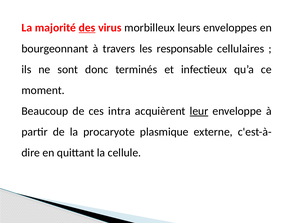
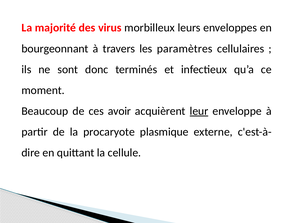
des underline: present -> none (87, 28)
responsable: responsable -> paramètres (185, 49)
intra: intra -> avoir (119, 111)
